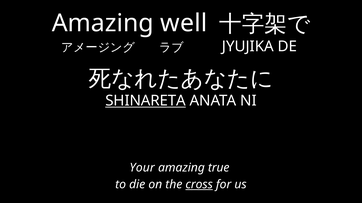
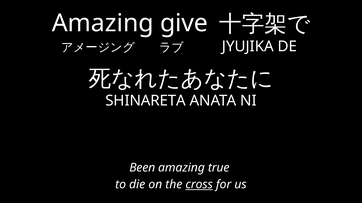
well: well -> give (184, 23)
SHINARETA underline: present -> none (146, 101)
Your: Your -> Been (142, 168)
